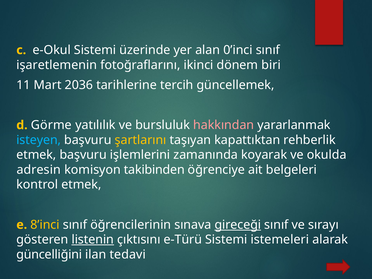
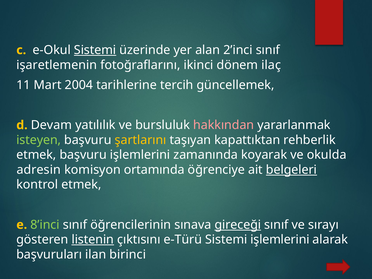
Sistemi underline: none -> present (95, 50)
0’inci: 0’inci -> 2’inci (238, 50)
biri: biri -> ilaç (271, 65)
2036: 2036 -> 2004 (79, 85)
Görme: Görme -> Devam (51, 125)
isteyen colour: light blue -> light green (39, 140)
takibinden: takibinden -> ortamında (154, 170)
belgeleri underline: none -> present (291, 170)
8’inci colour: yellow -> light green (45, 225)
Sistemi istemeleri: istemeleri -> işlemlerini (280, 240)
güncelliğini: güncelliğini -> başvuruları (49, 254)
tedavi: tedavi -> birinci (128, 254)
